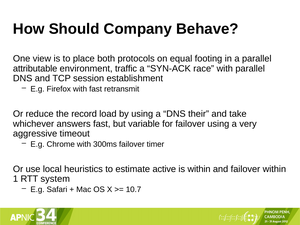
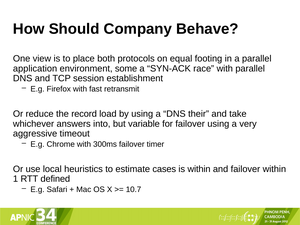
attributable: attributable -> application (35, 69)
traffic: traffic -> some (126, 69)
answers fast: fast -> into (102, 124)
active: active -> cases (164, 169)
system: system -> defined (55, 179)
